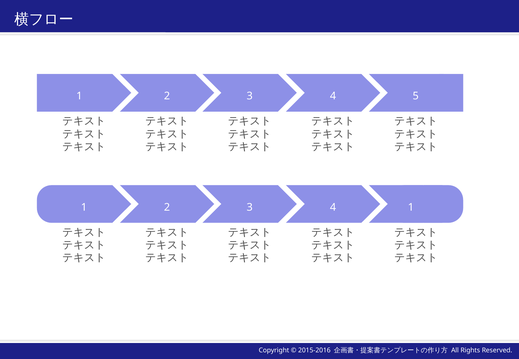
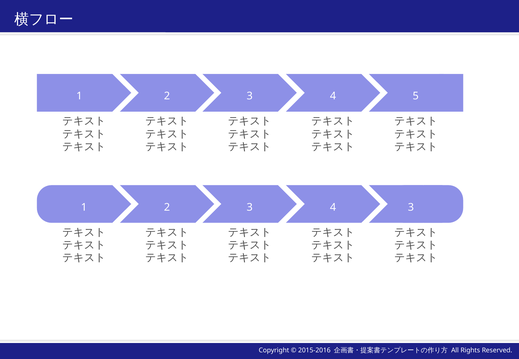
4 1: 1 -> 3 (411, 207)
